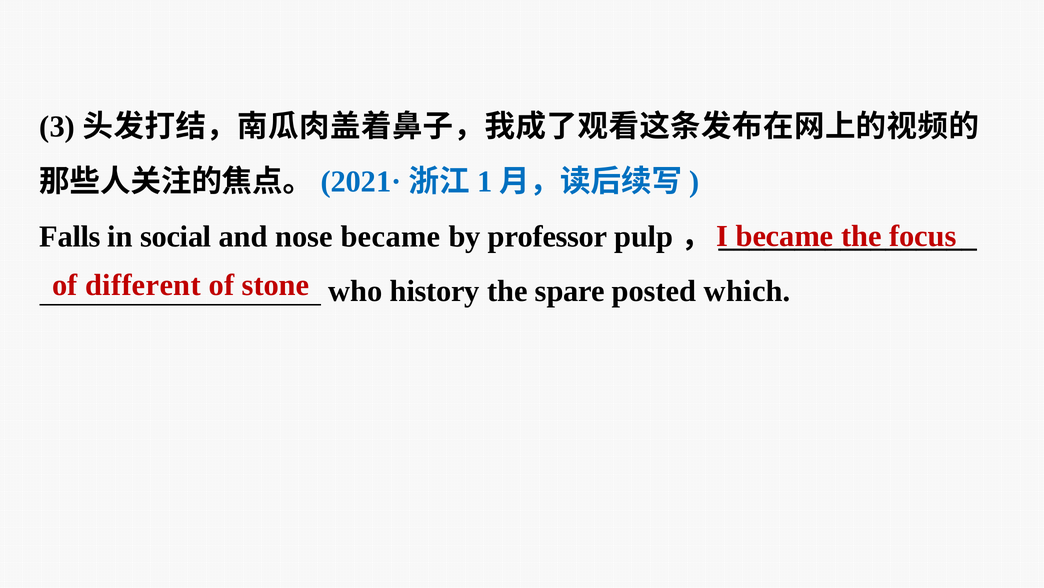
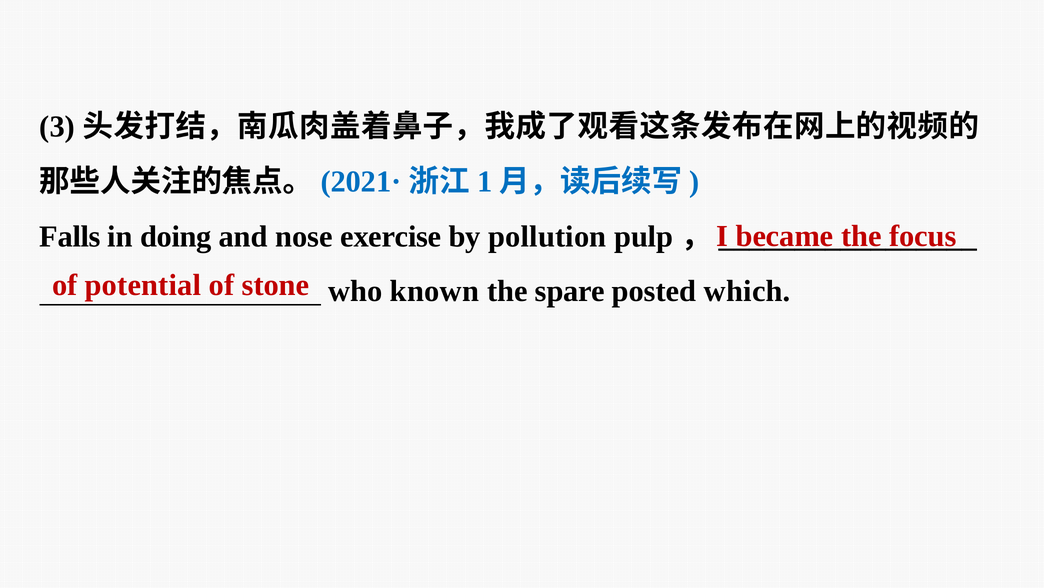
social: social -> doing (176, 236)
nose became: became -> exercise (391, 236)
professor: professor -> pollution (547, 236)
different: different -> potential (143, 285)
history: history -> known (435, 291)
